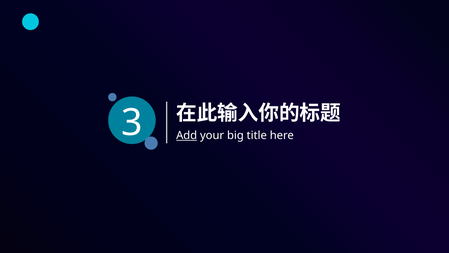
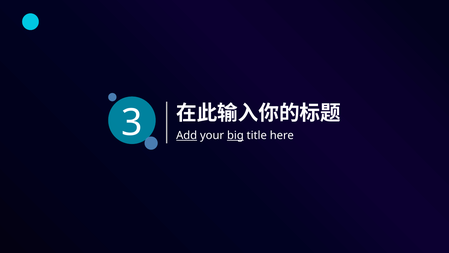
big underline: none -> present (235, 135)
